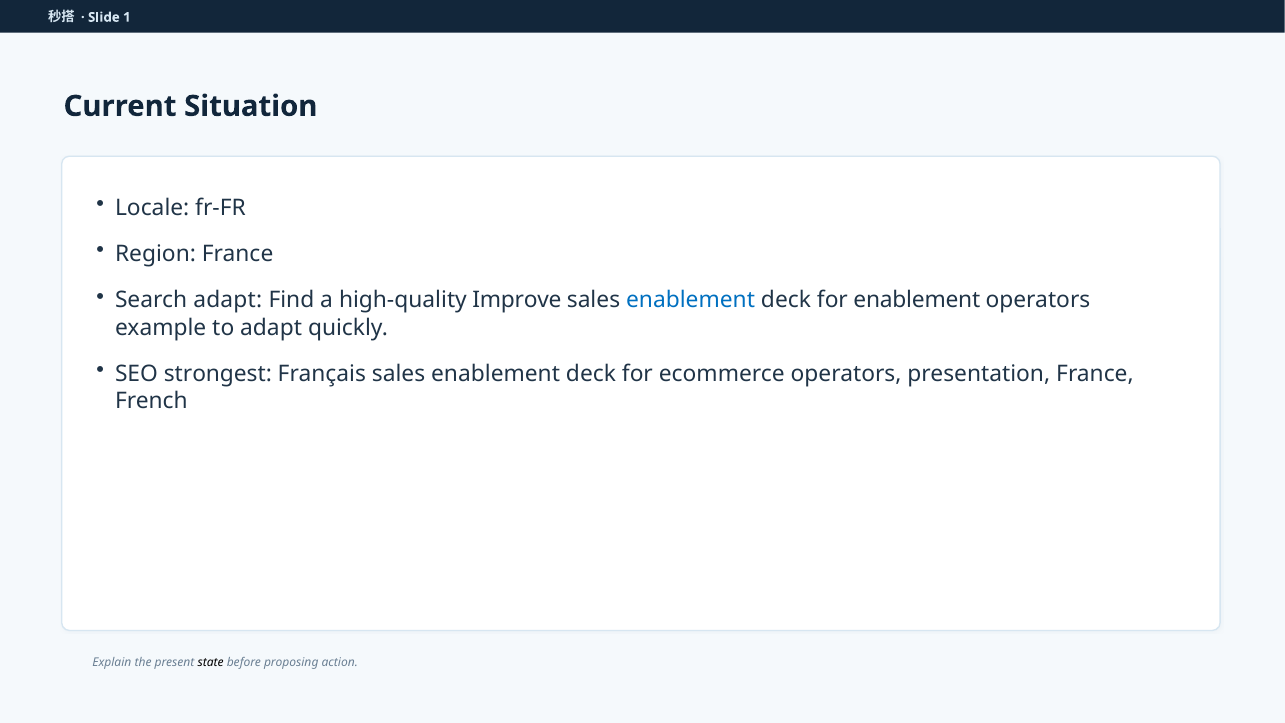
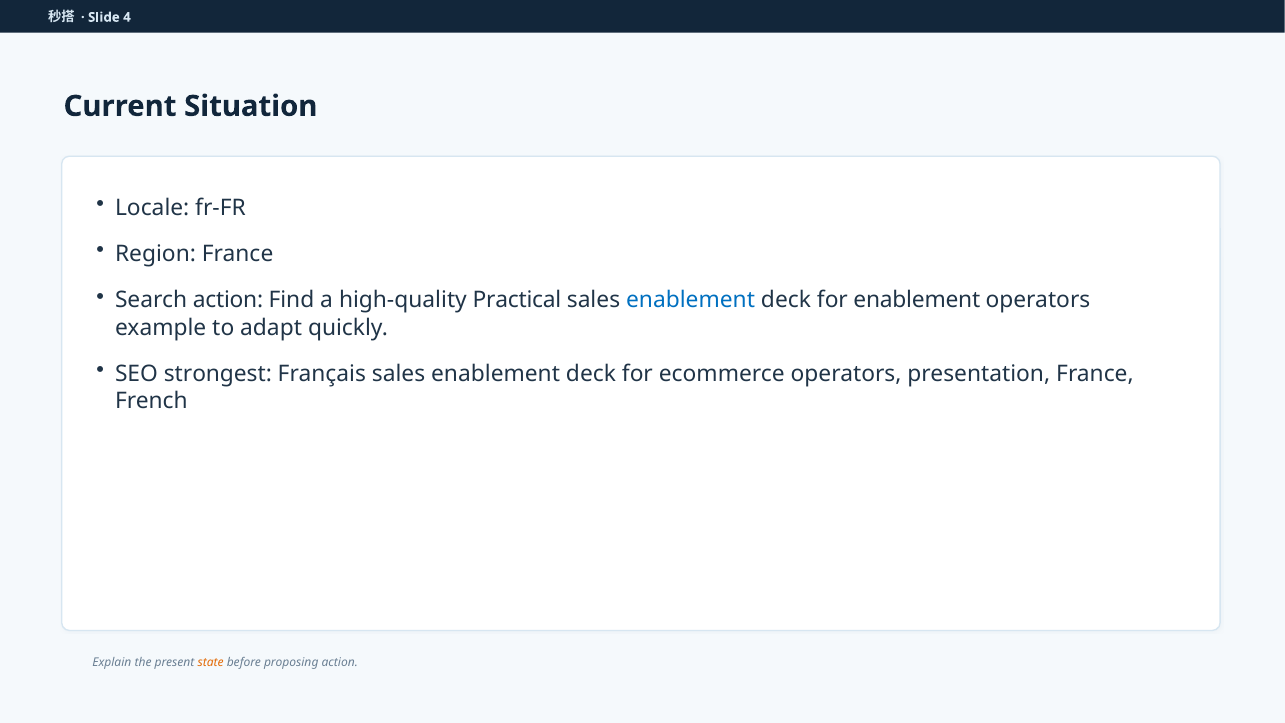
1: 1 -> 4 (127, 17)
Search adapt: adapt -> action (228, 300)
Improve: Improve -> Practical (517, 300)
state colour: black -> orange (211, 662)
